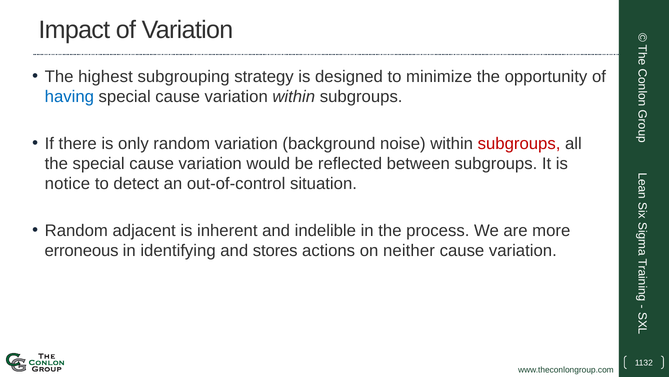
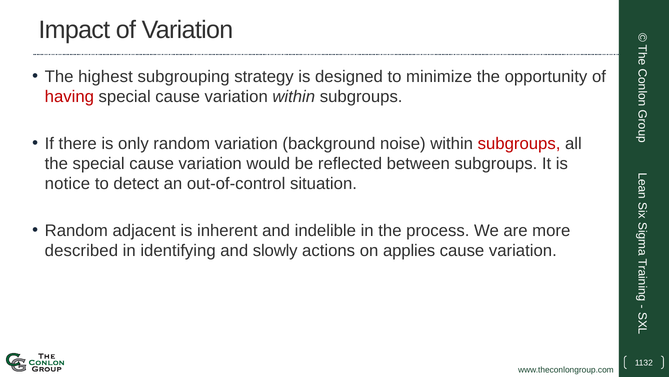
having colour: blue -> red (69, 97)
erroneous: erroneous -> described (81, 250)
stores: stores -> slowly (275, 250)
neither: neither -> applies (409, 250)
